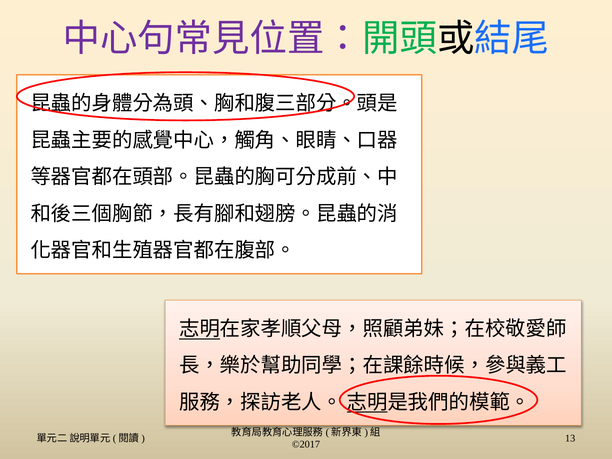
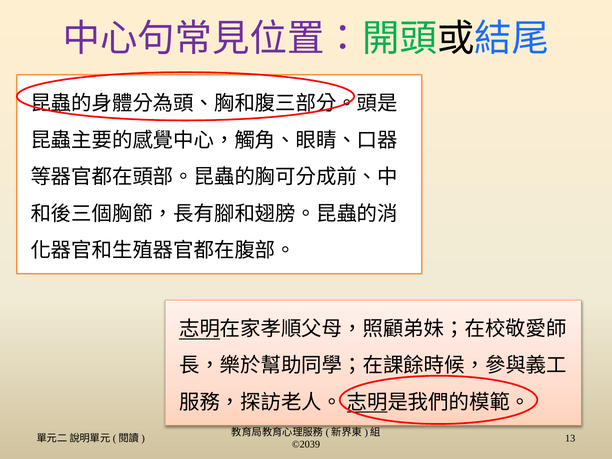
©2017: ©2017 -> ©2039 (306, 444)
